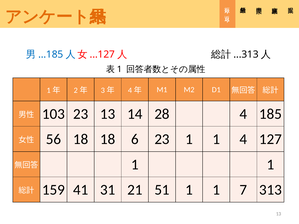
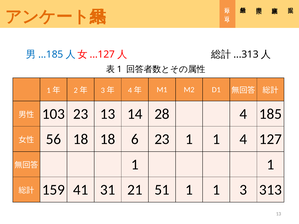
7: 7 -> 3 (243, 190)
